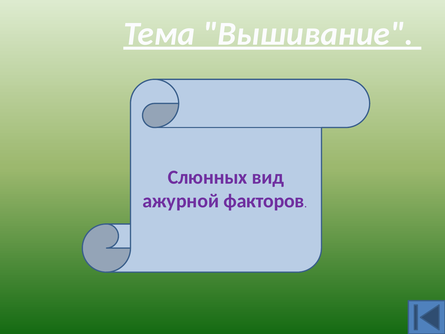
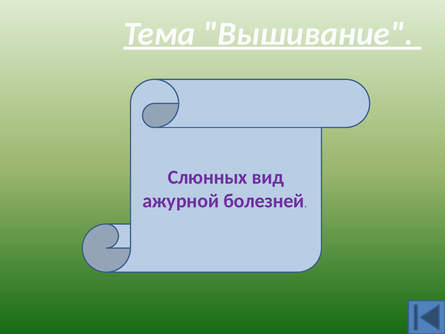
факторов: факторов -> болезней (264, 201)
